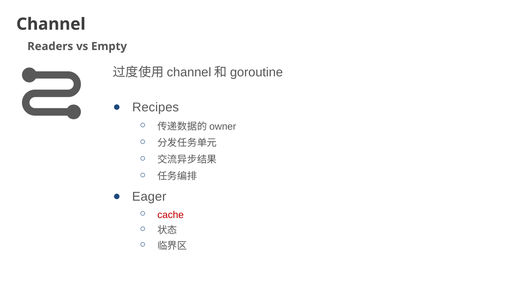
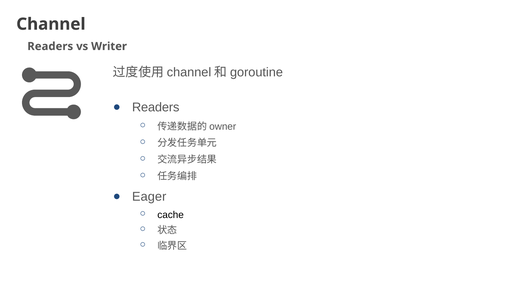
Empty: Empty -> Writer (109, 46)
Recipes: Recipes -> Readers (156, 107)
cache colour: red -> black (171, 215)
